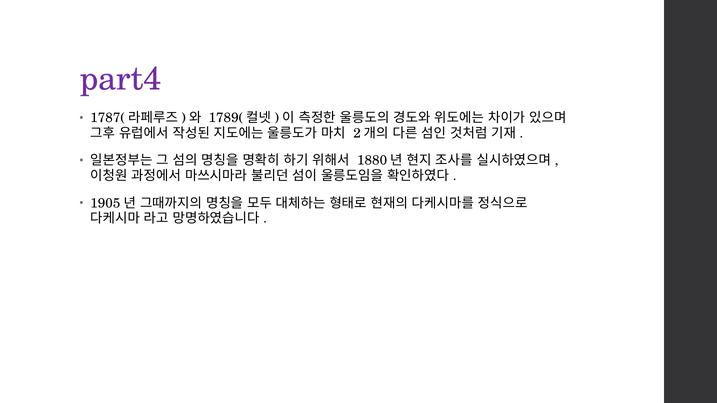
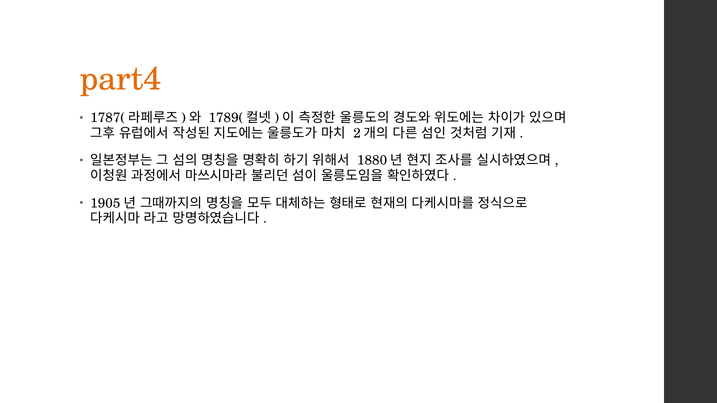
part4 colour: purple -> orange (121, 79)
